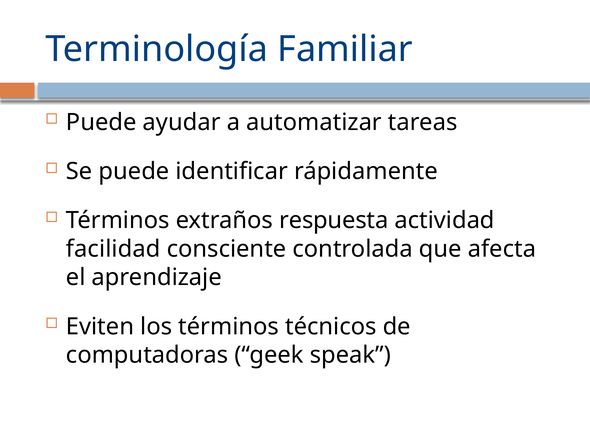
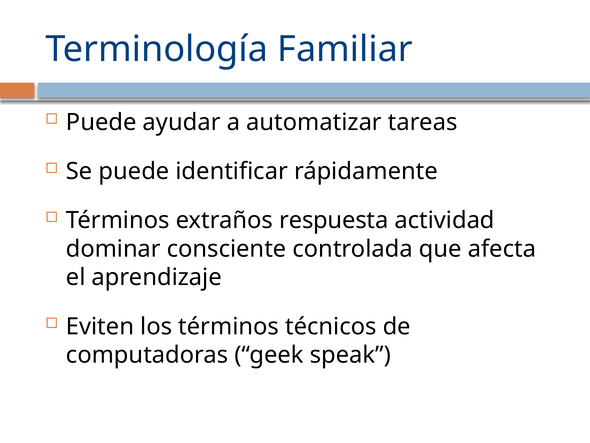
facilidad: facilidad -> dominar (113, 249)
